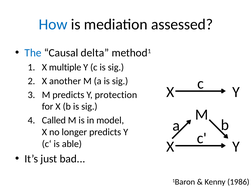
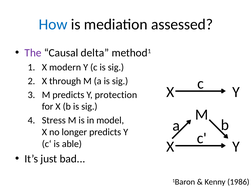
The colour: blue -> purple (33, 53)
multiple: multiple -> modern (65, 67)
another: another -> through (65, 81)
Called: Called -> Stress (54, 120)
